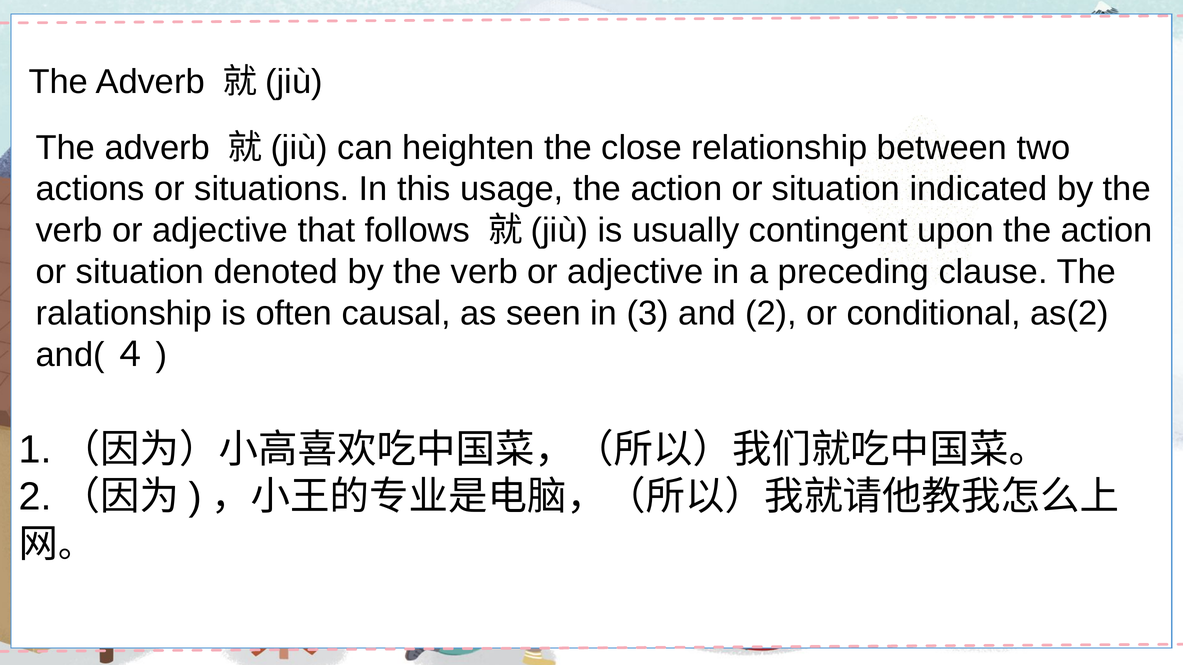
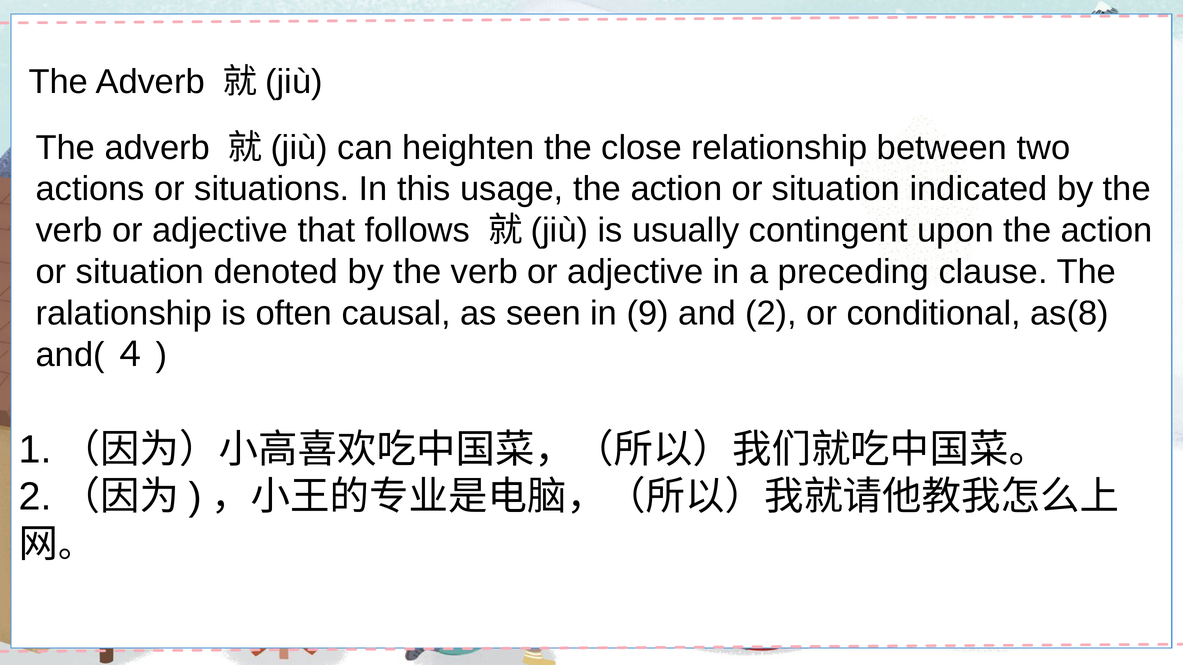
3: 3 -> 9 (648, 313)
as(2: as(2 -> as(8 (1069, 313)
